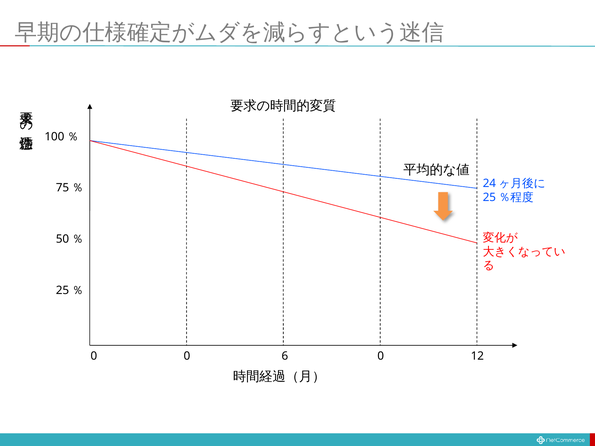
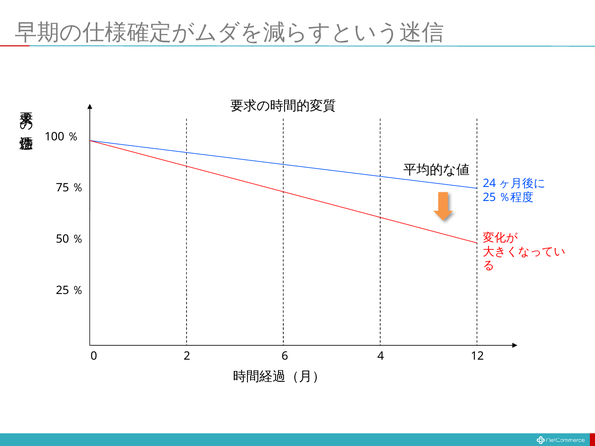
0 0: 0 -> 2 (187, 356)
6 0: 0 -> 4 (381, 356)
